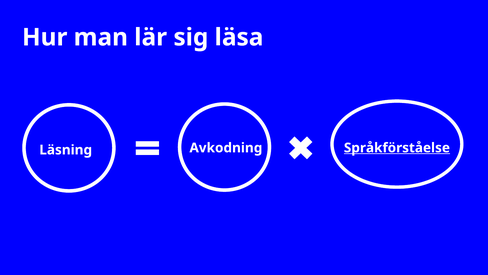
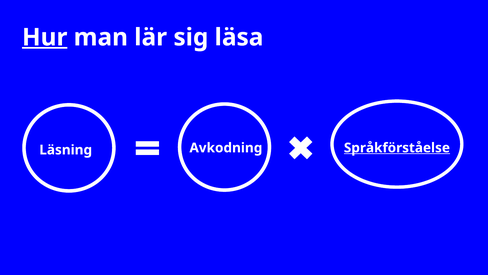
Hur underline: none -> present (45, 37)
